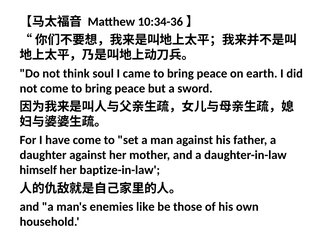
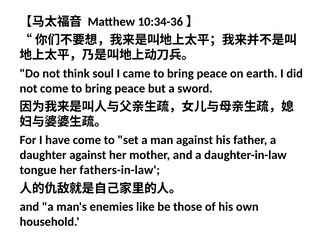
himself: himself -> tongue (38, 170)
baptize-in-law: baptize-in-law -> fathers-in-law (120, 170)
